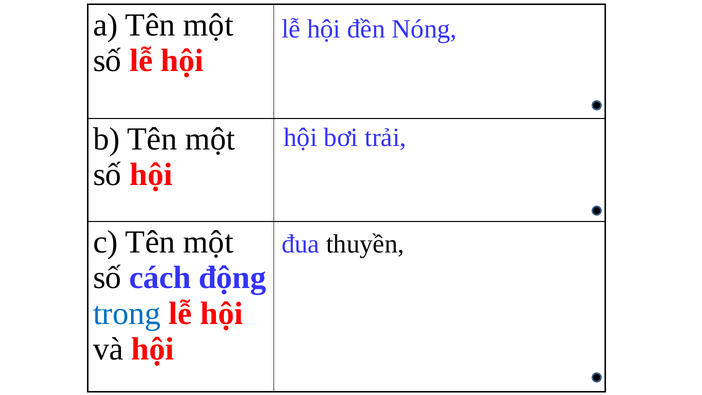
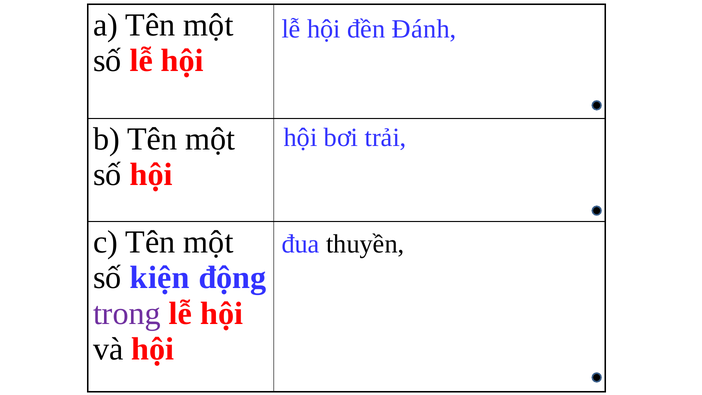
Nóng: Nóng -> Đánh (424, 29)
cách: cách -> kiện (160, 278)
trong colour: blue -> purple (127, 313)
